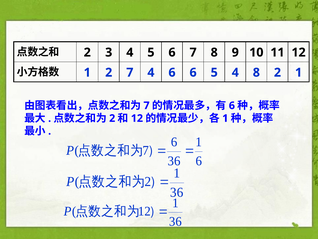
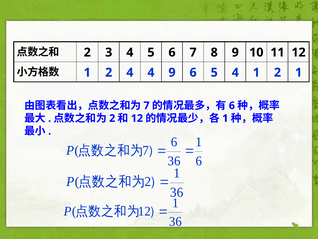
2 7: 7 -> 4 (130, 72)
4 6: 6 -> 9 (172, 72)
4 8: 8 -> 1 (256, 72)
